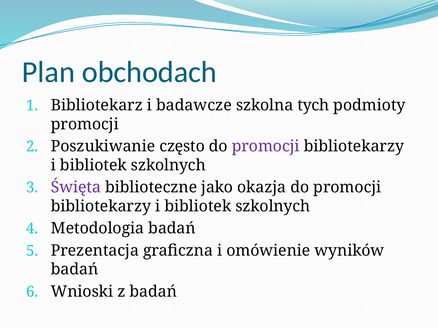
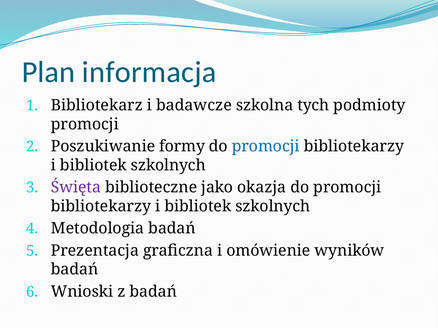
obchodach: obchodach -> informacja (149, 72)
często: często -> formy (182, 147)
promocji colour: purple -> blue (266, 147)
